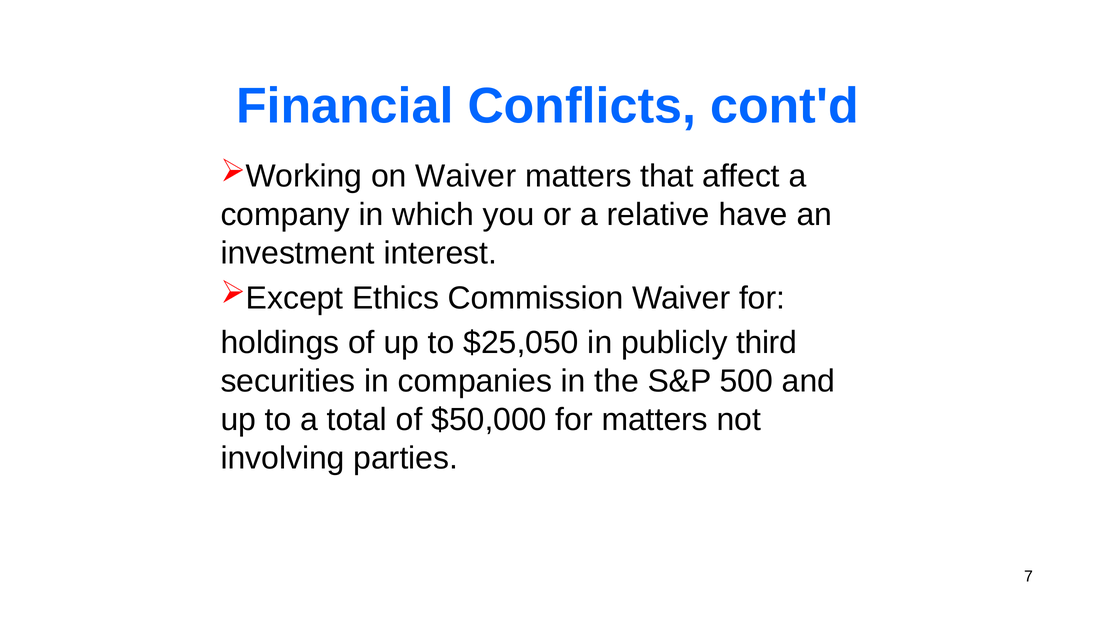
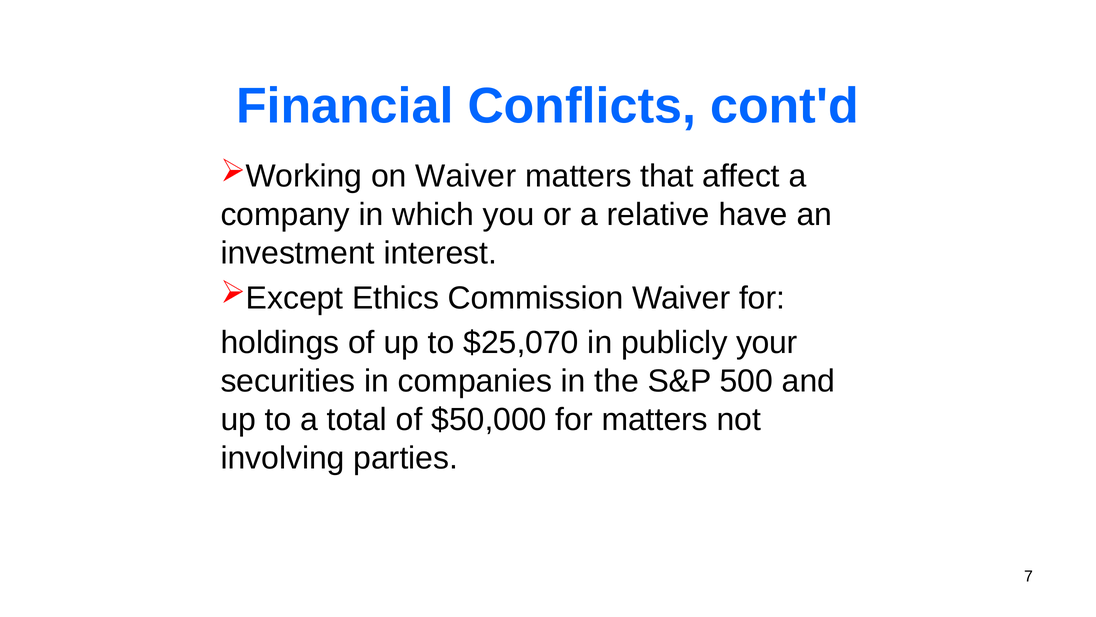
$25,050: $25,050 -> $25,070 (521, 343)
third: third -> your (767, 343)
